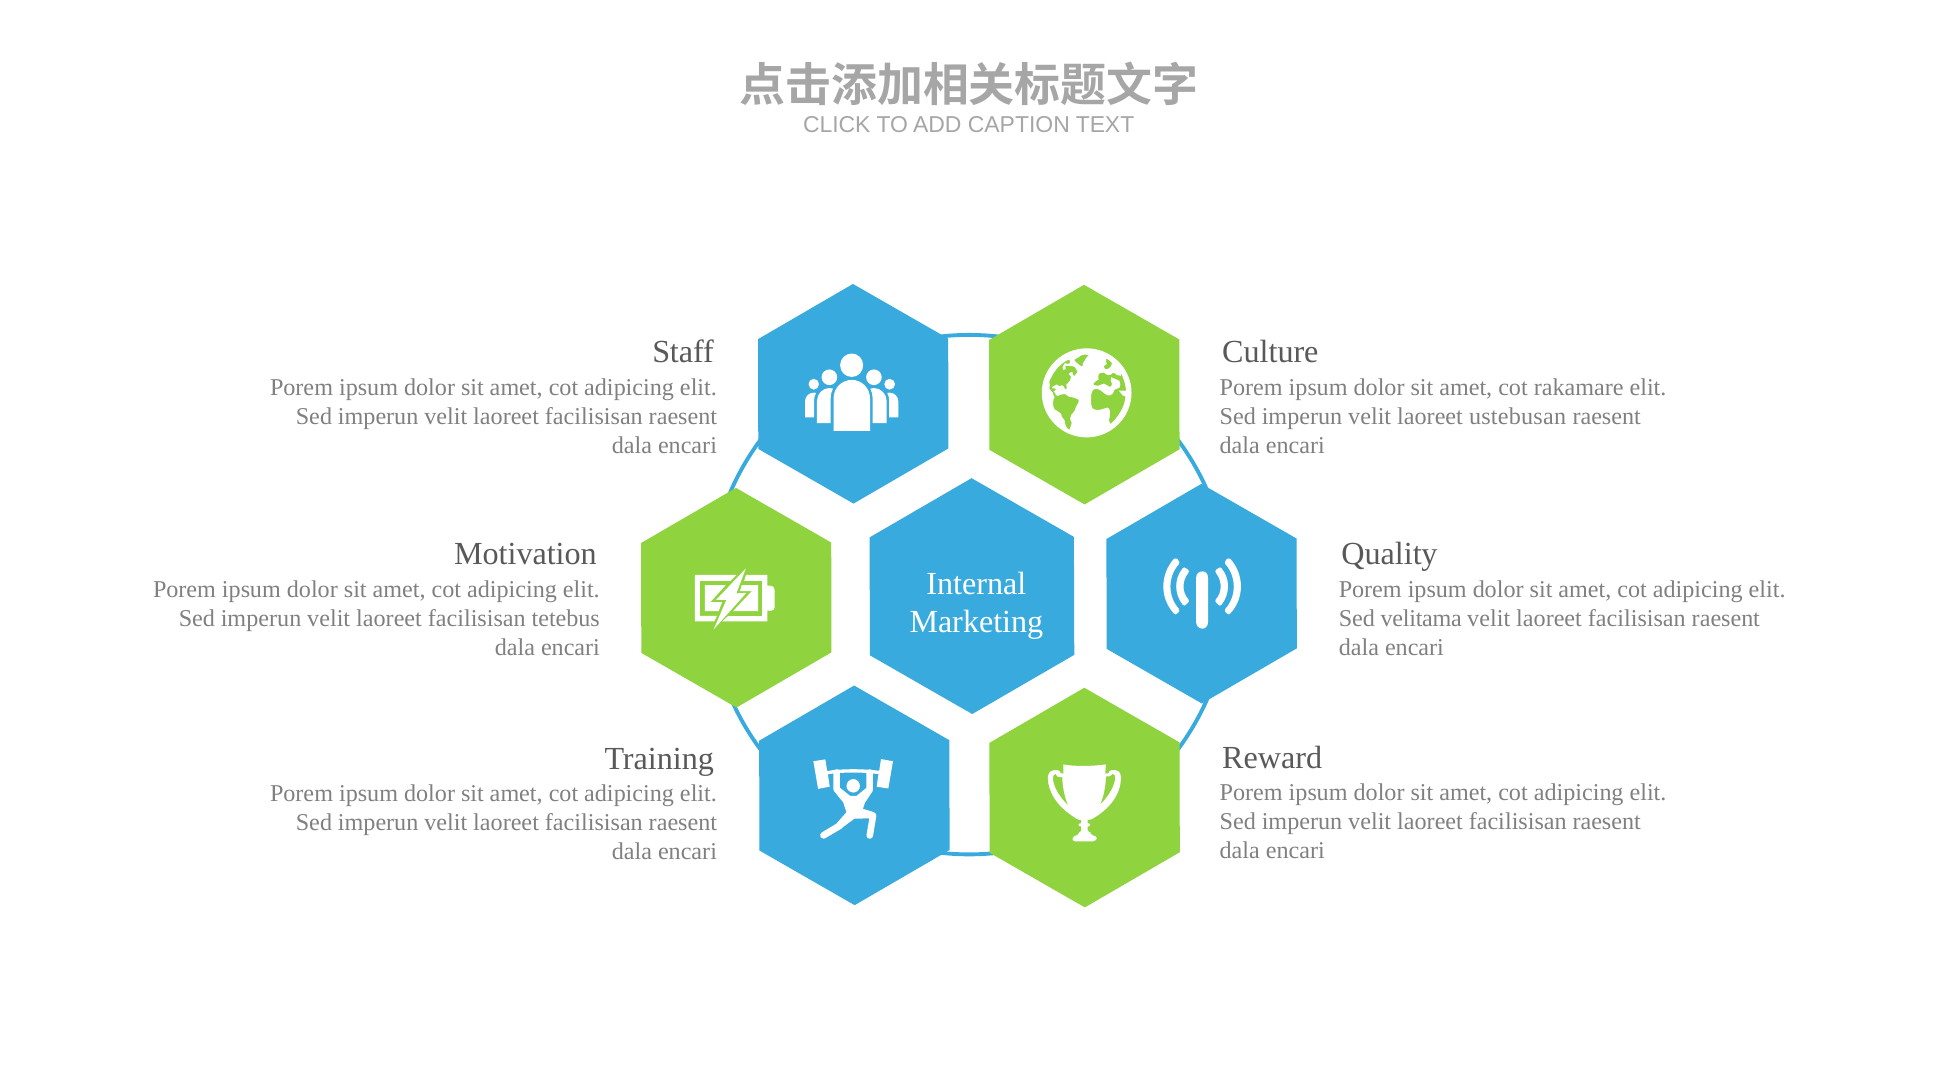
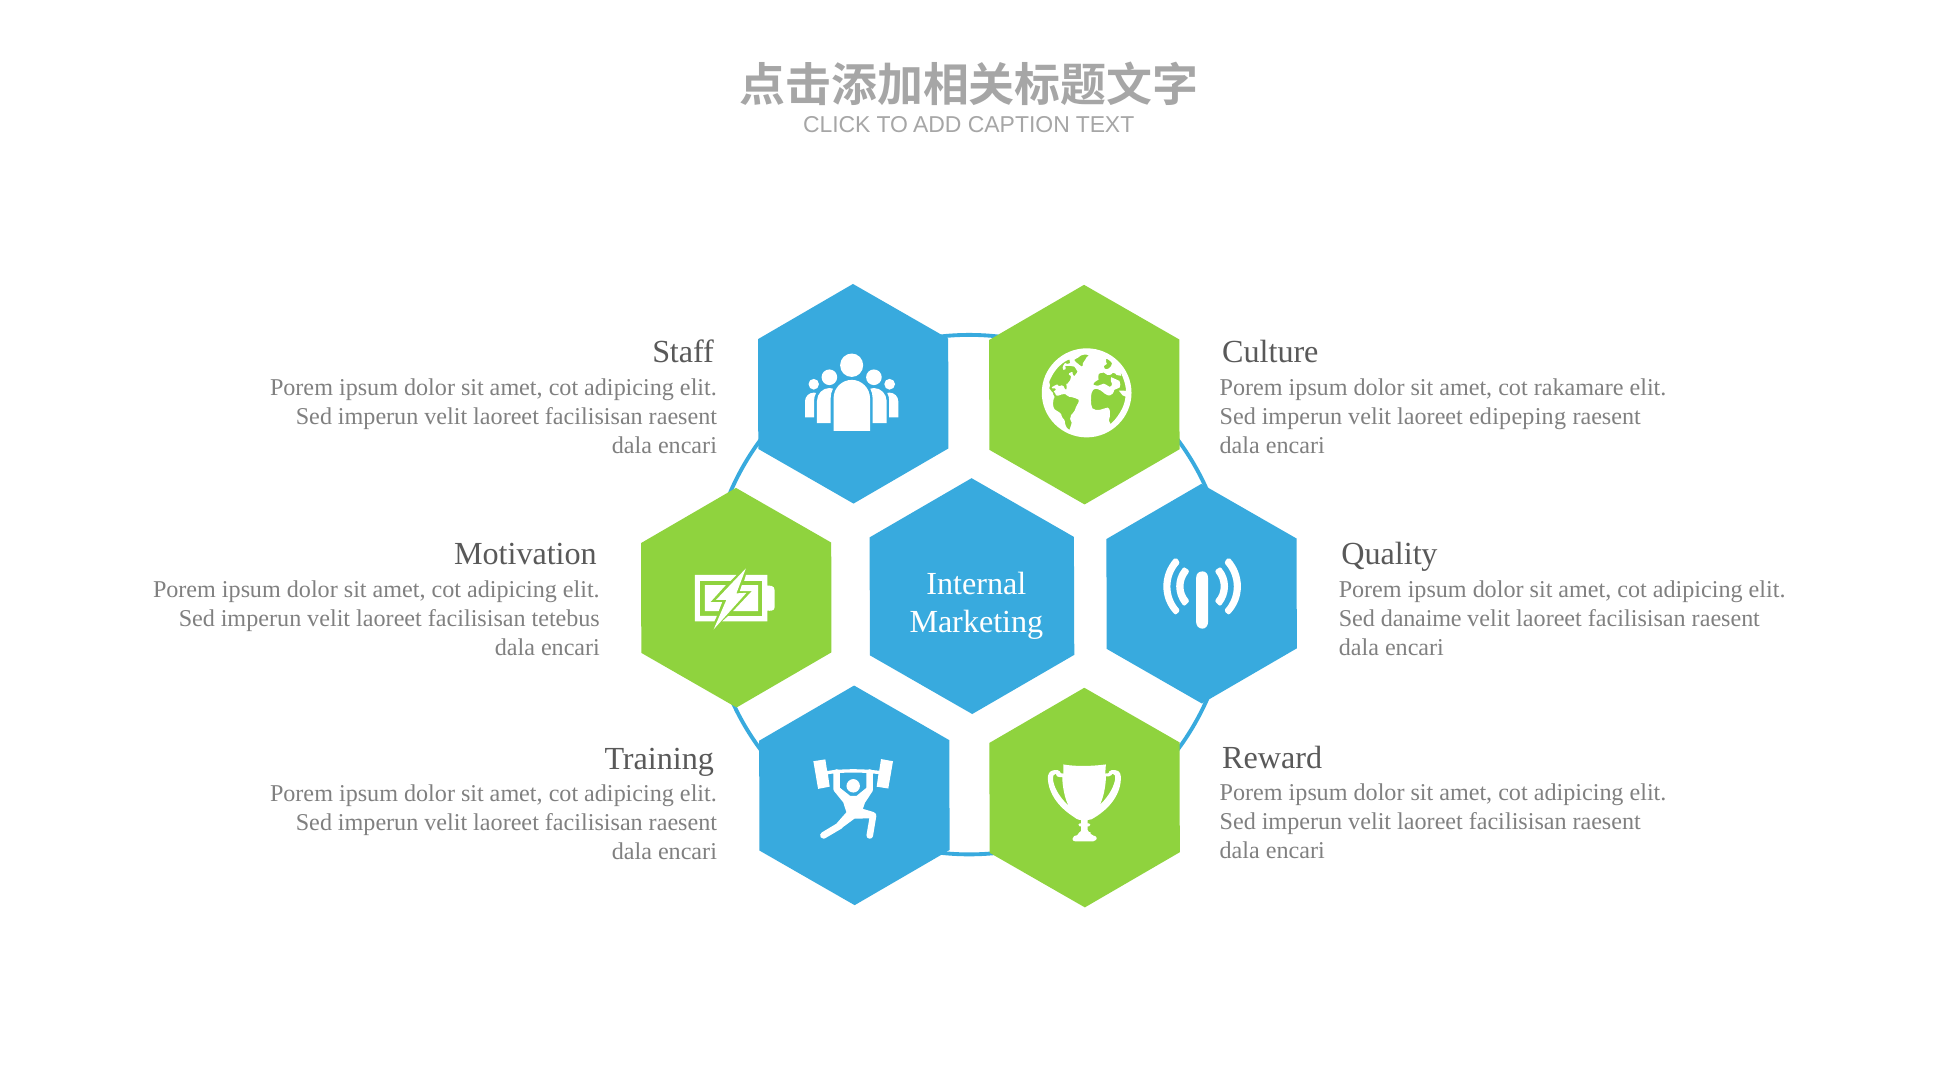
ustebusan: ustebusan -> edipeping (1518, 416)
velitama: velitama -> danaime (1421, 618)
